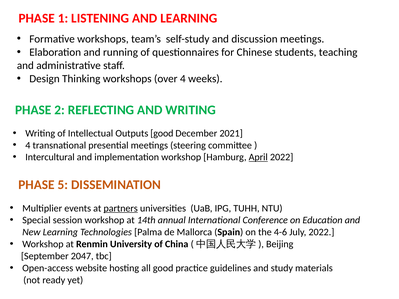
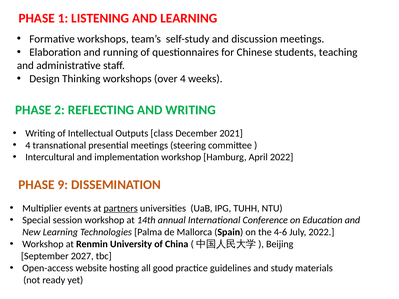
Outputs good: good -> class (162, 133)
April underline: present -> none (258, 157)
5: 5 -> 9 (63, 185)
2047: 2047 -> 2027 (82, 256)
